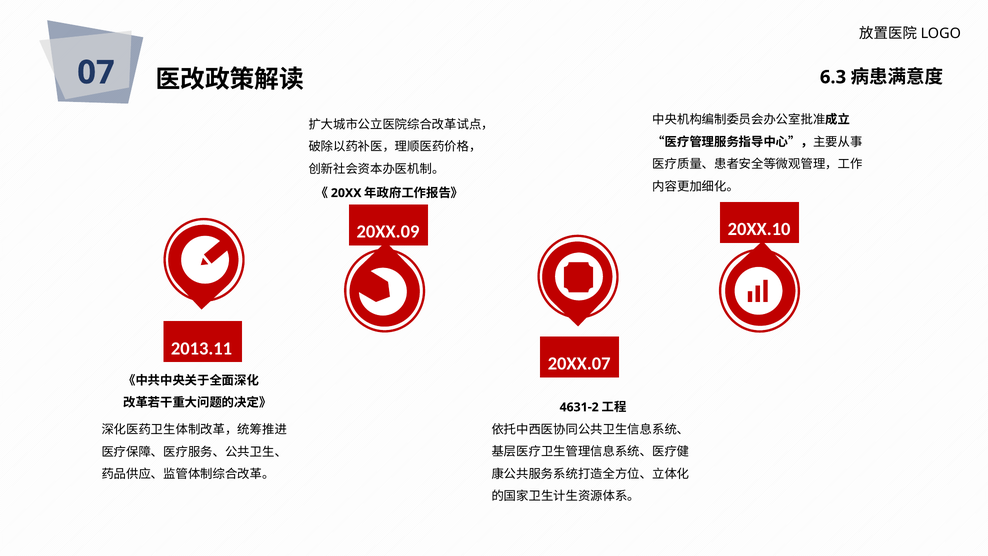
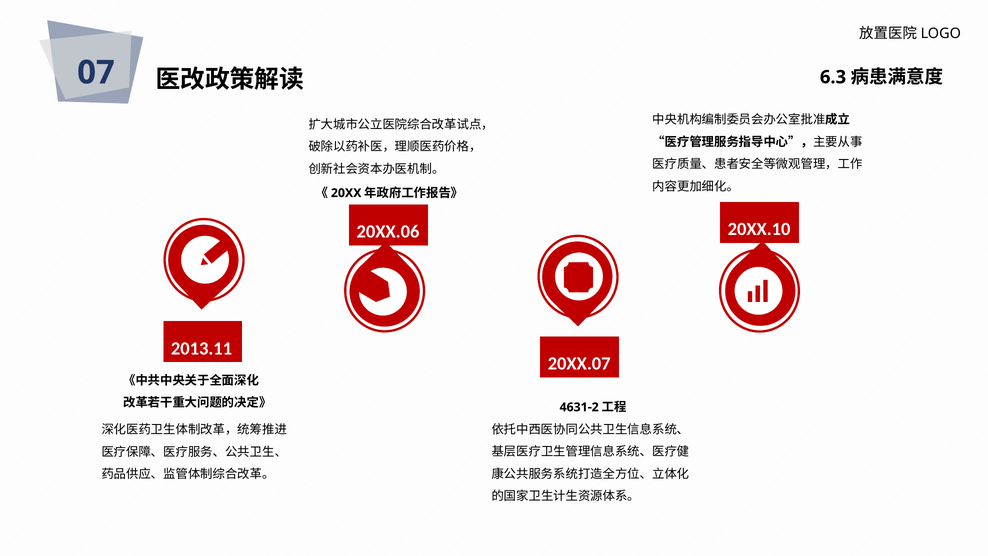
20XX.09: 20XX.09 -> 20XX.06 (388, 232)
